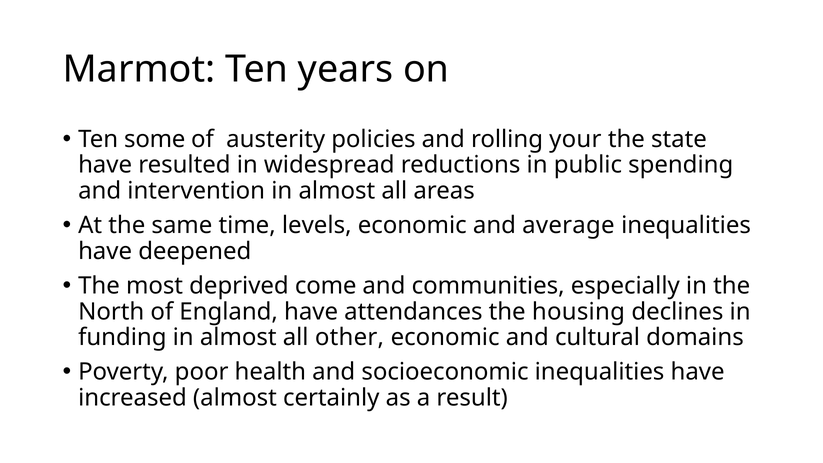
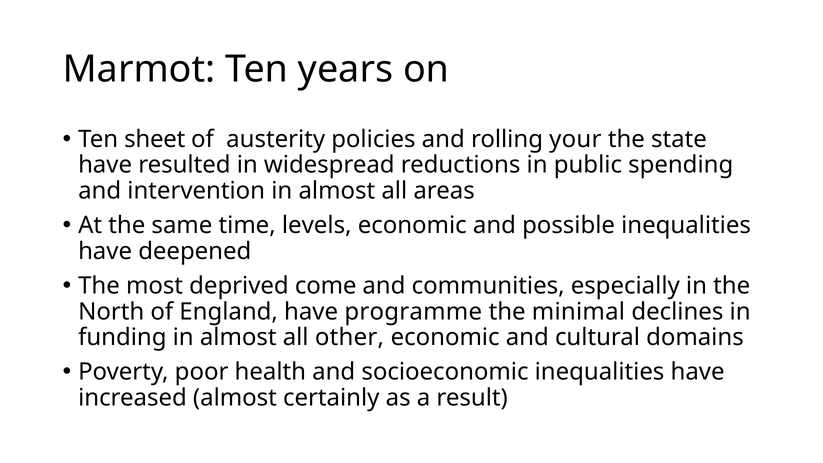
some: some -> sheet (155, 139)
average: average -> possible (569, 225)
attendances: attendances -> programme (413, 312)
housing: housing -> minimal (578, 312)
